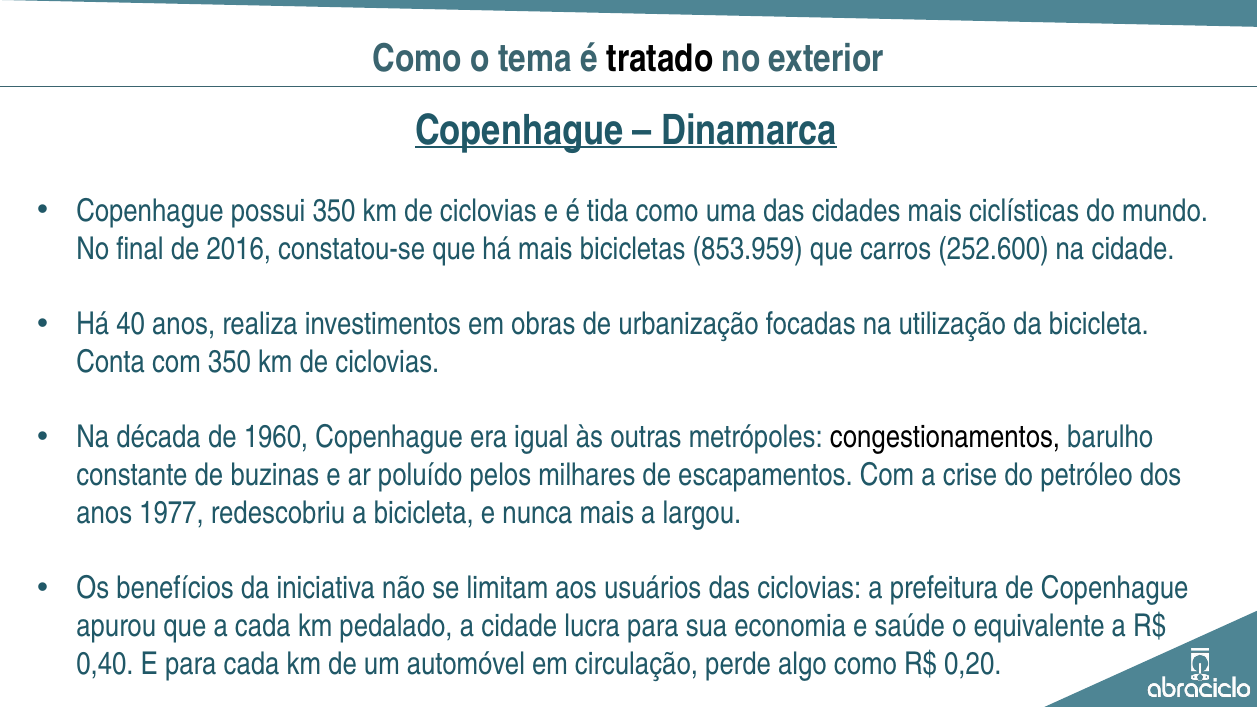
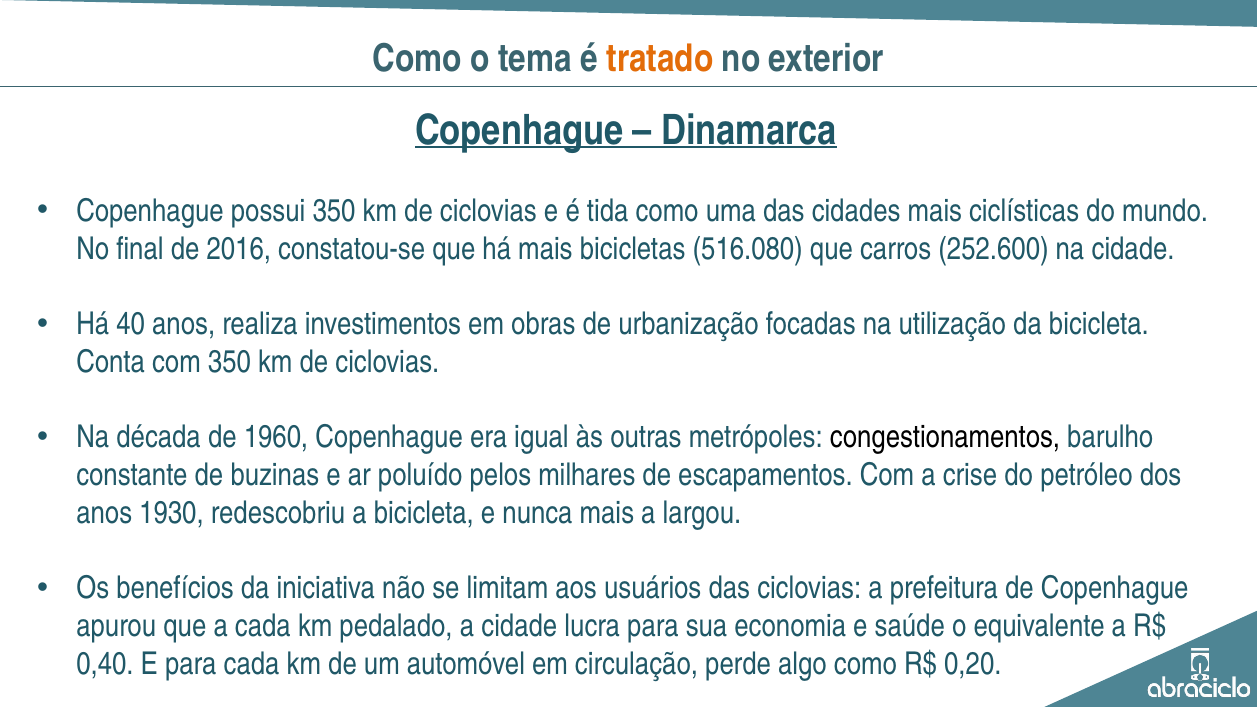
tratado colour: black -> orange (660, 59)
853.959: 853.959 -> 516.080 (748, 249)
1977: 1977 -> 1930 (171, 513)
